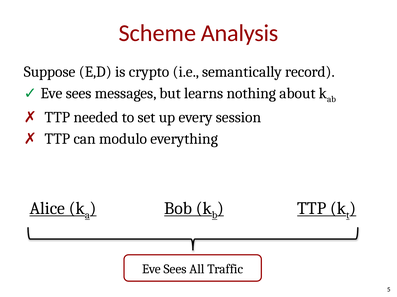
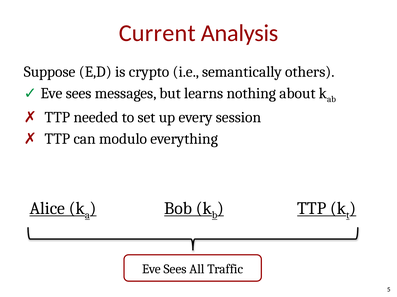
Scheme: Scheme -> Current (157, 33)
record: record -> others (310, 72)
